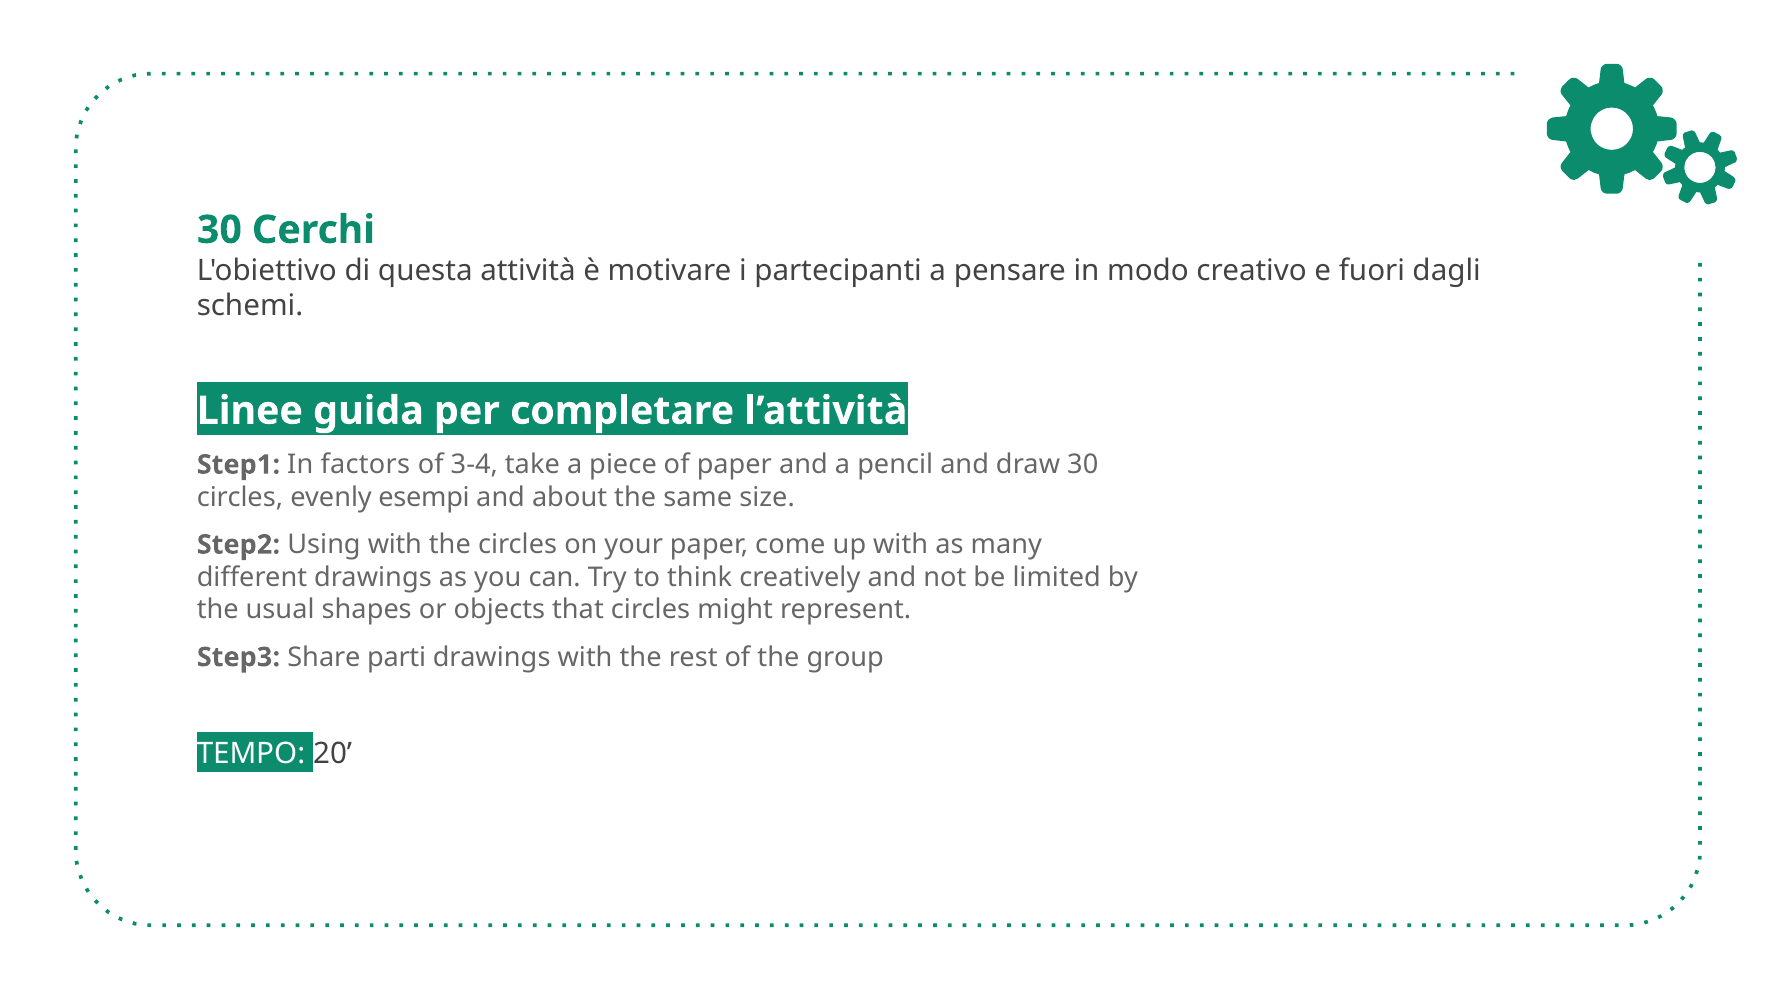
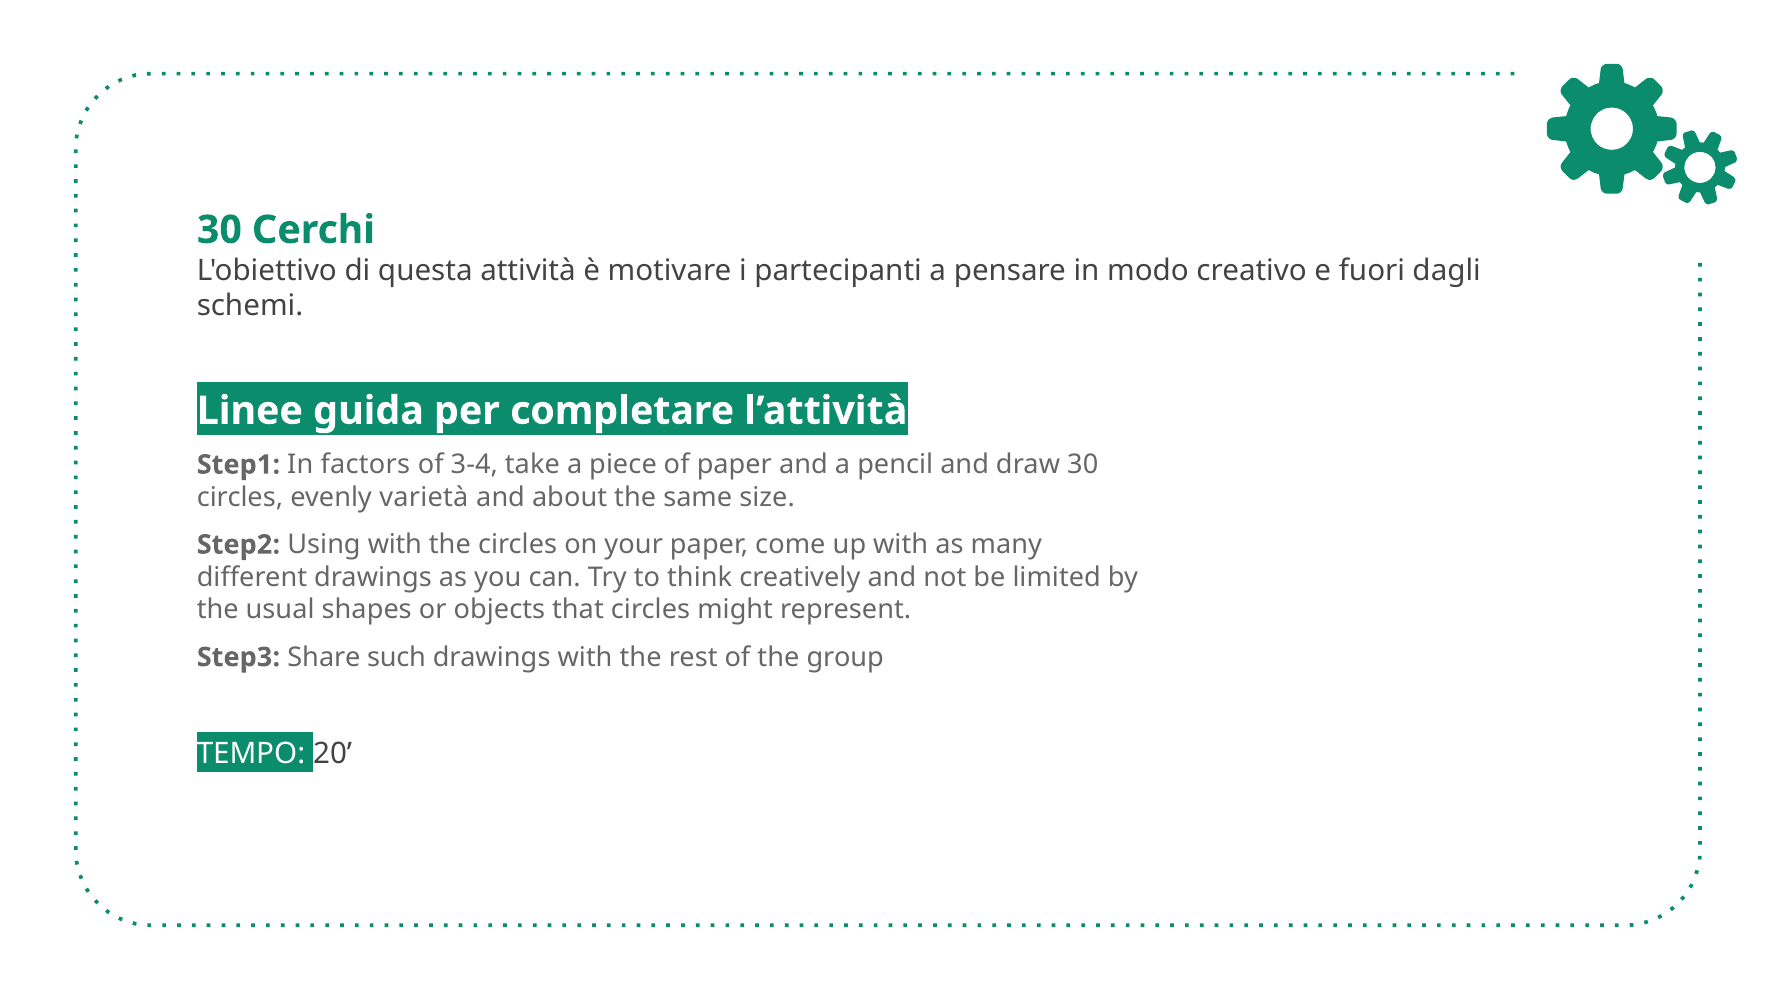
esempi: esempi -> varietà (424, 497)
parti: parti -> such (397, 657)
